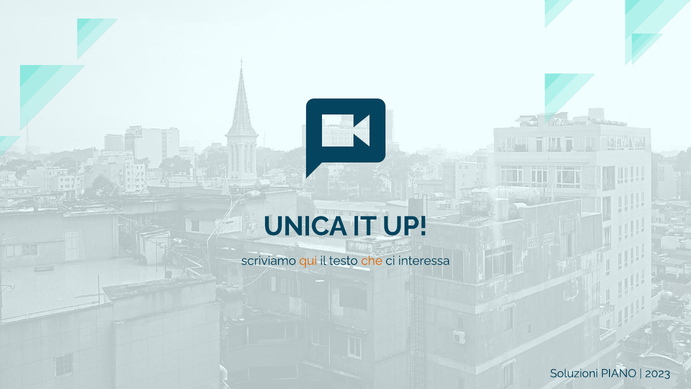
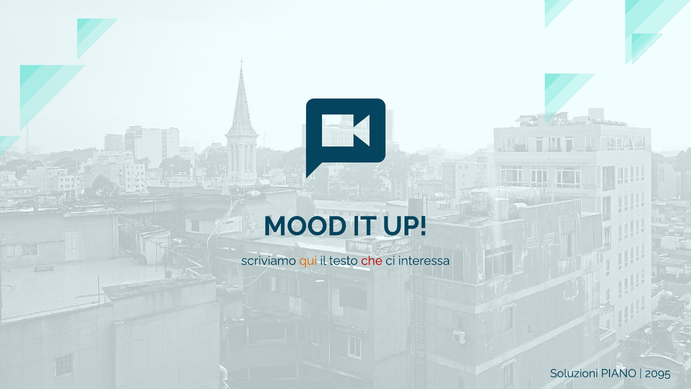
UNICA: UNICA -> MOOD (305, 226)
che colour: orange -> red (372, 261)
2023: 2023 -> 2095 (658, 373)
